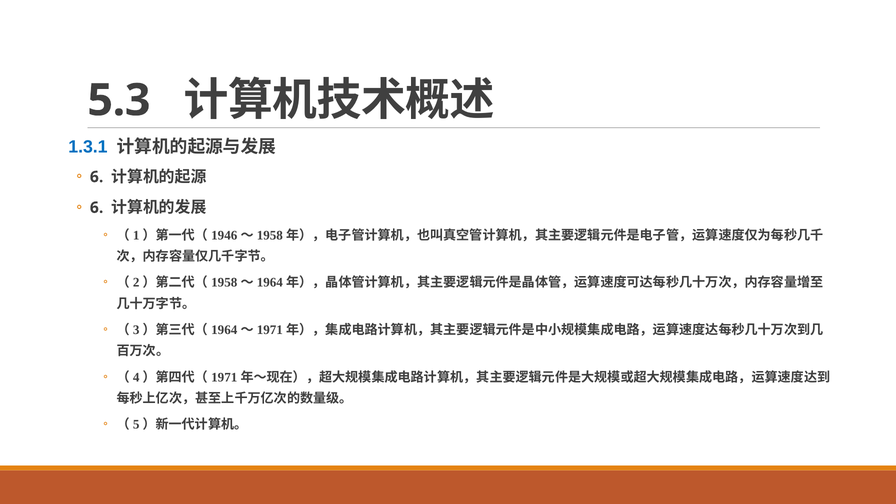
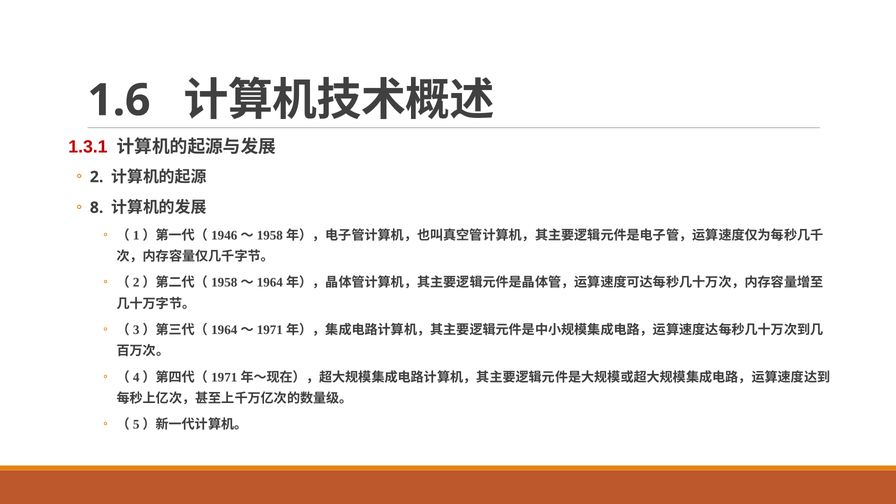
5.3: 5.3 -> 1.6 (119, 100)
1.3.1 colour: blue -> red (88, 147)
6: 6 -> 2 (97, 177)
6: 6 -> 8 (97, 208)
